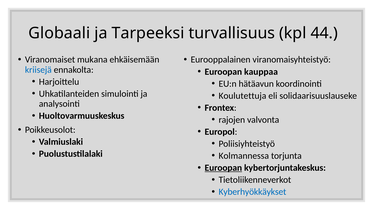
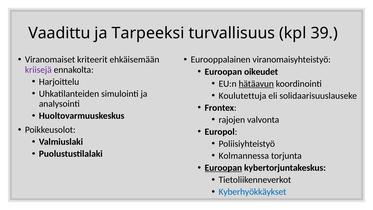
Globaali: Globaali -> Vaadittu (59, 33)
44: 44 -> 39 (324, 33)
mukana: mukana -> kriteerit (92, 60)
kriisejä colour: blue -> purple (38, 70)
kauppaa: kauppaa -> oikeudet (261, 72)
hätäavun underline: none -> present (256, 84)
